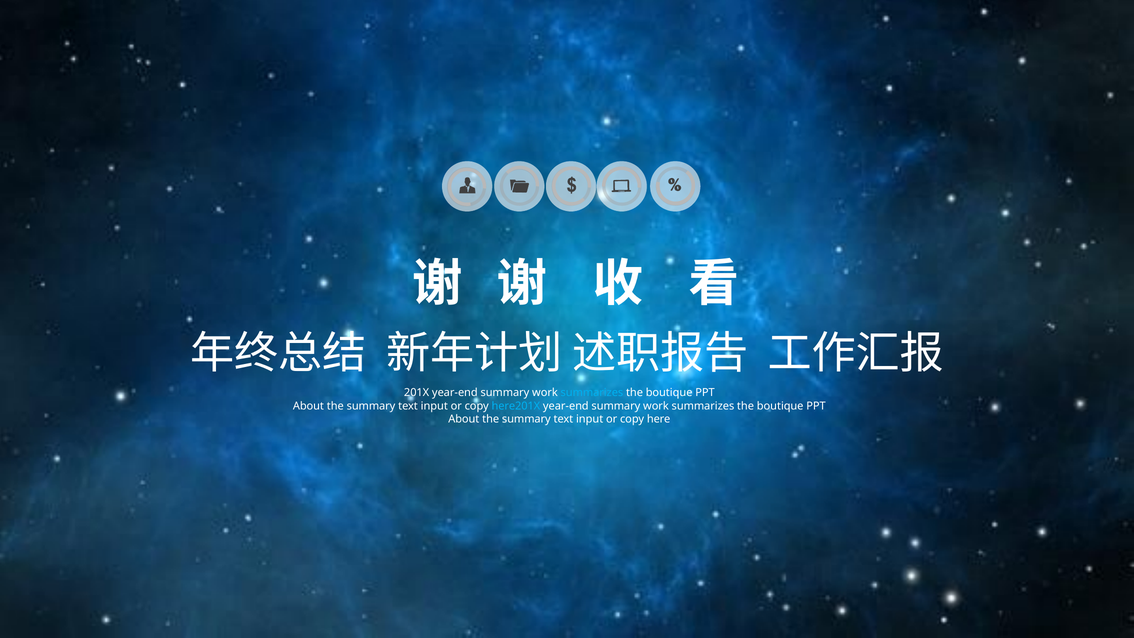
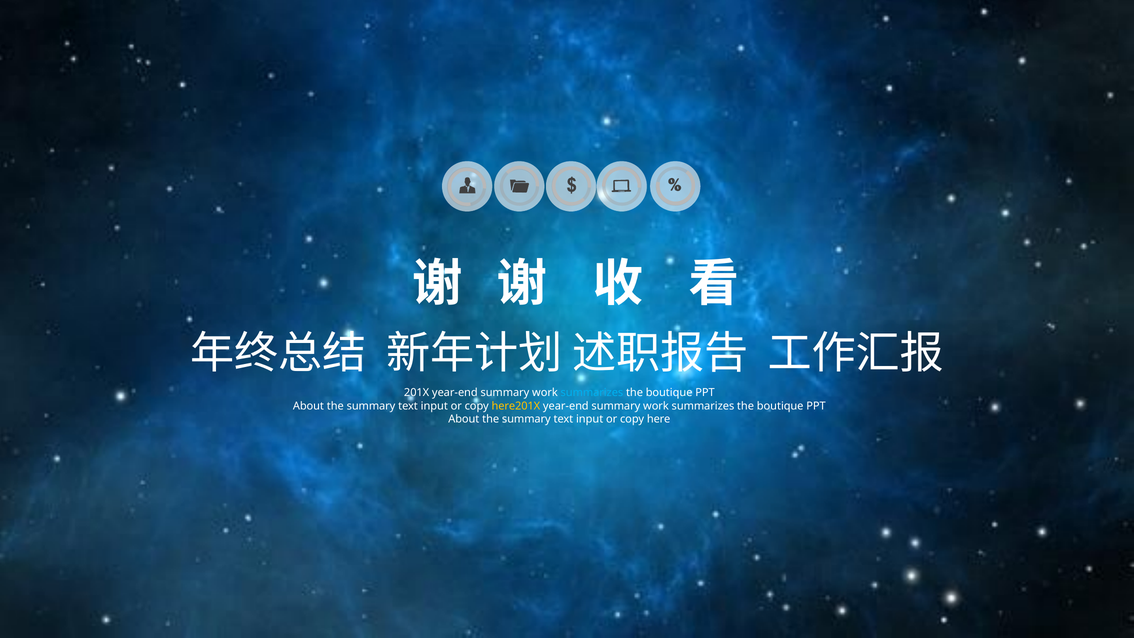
here201X colour: light blue -> yellow (516, 406)
